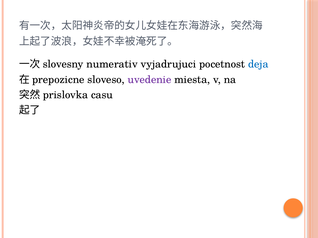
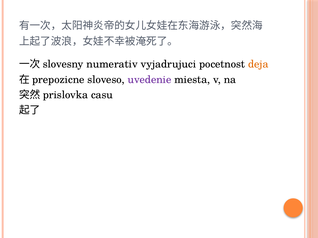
deja colour: blue -> orange (258, 64)
